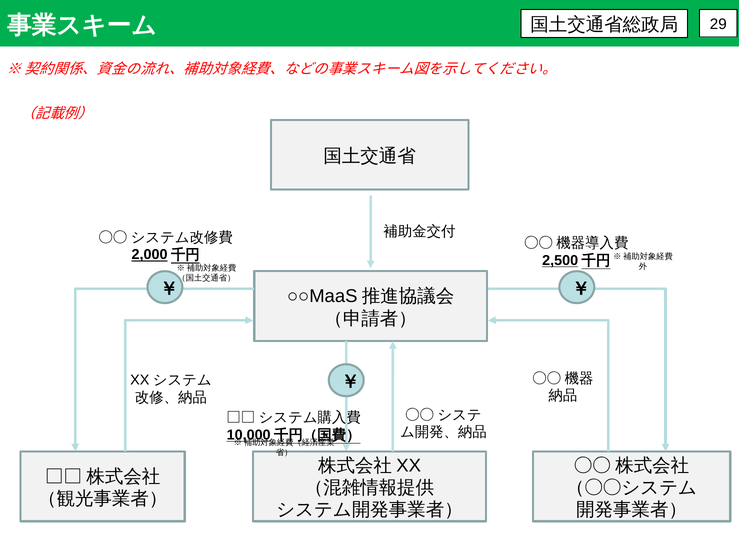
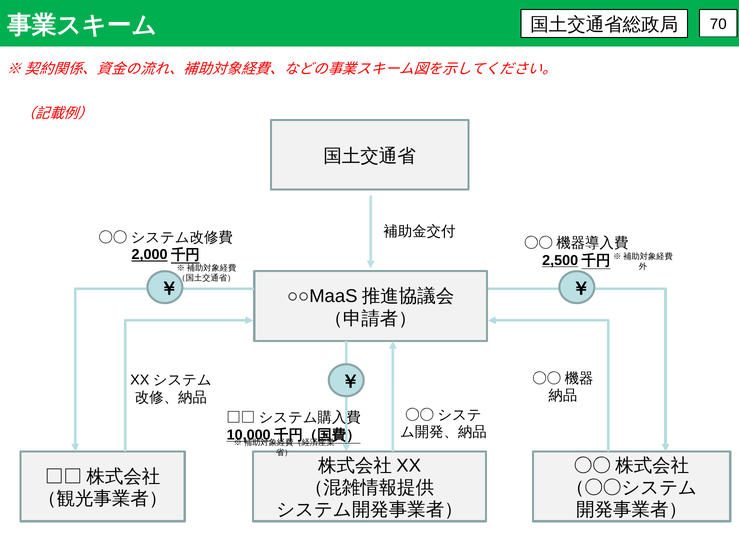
29: 29 -> 70 (718, 24)
